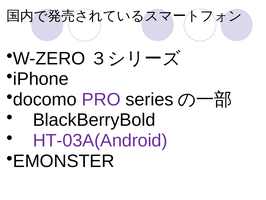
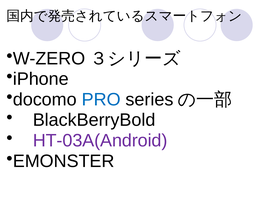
PRO colour: purple -> blue (101, 99)
